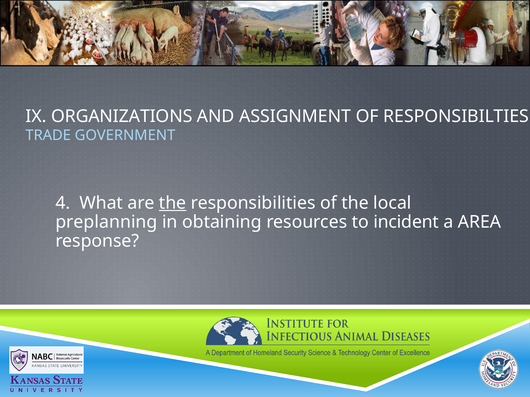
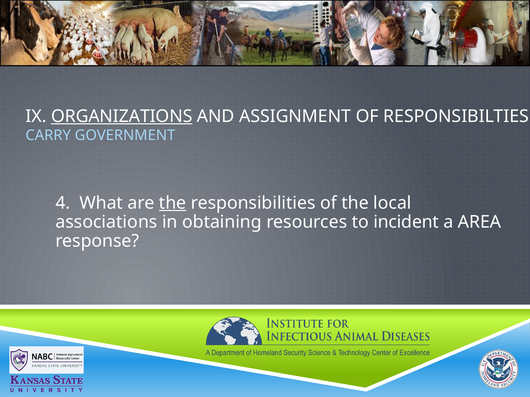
ORGANIZATIONS underline: none -> present (122, 116)
TRADE: TRADE -> CARRY (48, 136)
preplanning: preplanning -> associations (106, 222)
